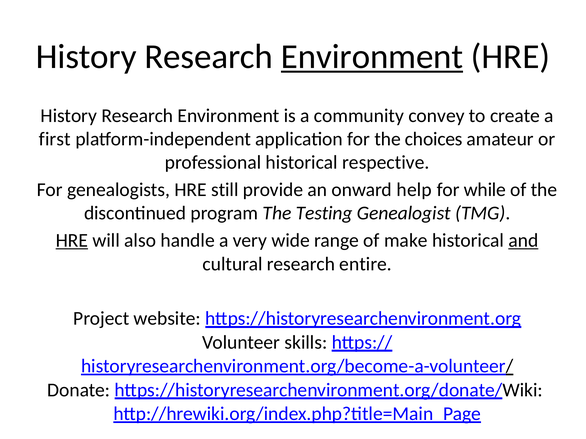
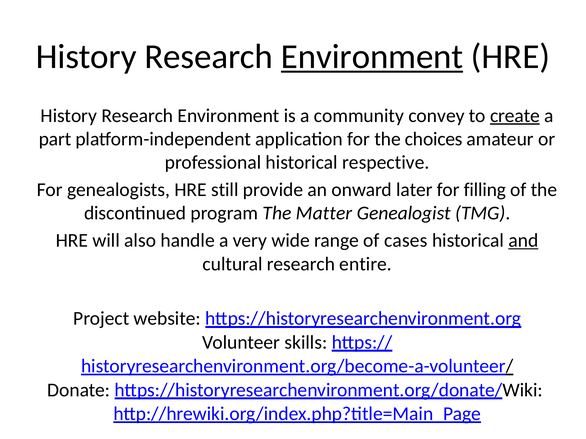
create underline: none -> present (515, 116)
first: first -> part (55, 139)
help: help -> later (414, 190)
while: while -> filling (485, 190)
Testing: Testing -> Matter (324, 213)
HRE underline: present -> none (72, 241)
make: make -> cases (406, 241)
